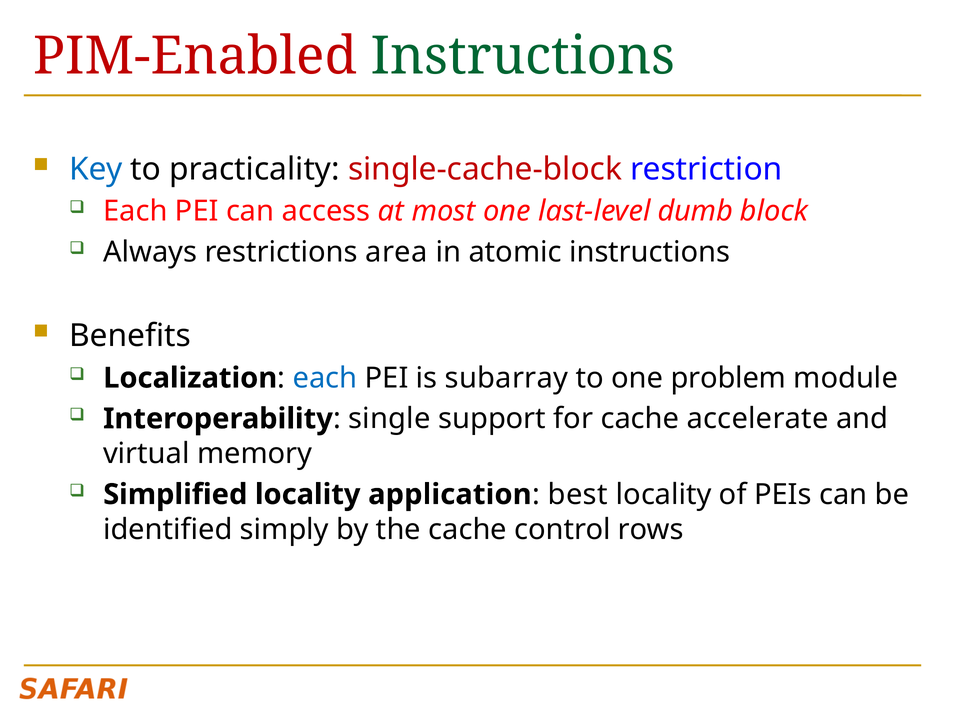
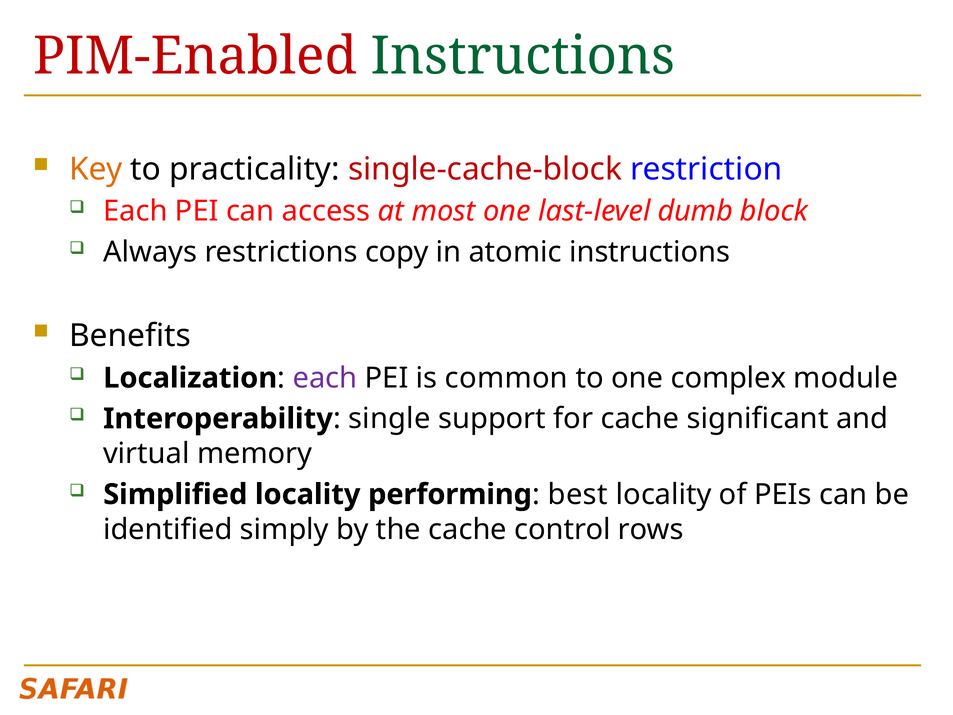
Key colour: blue -> orange (96, 169)
area: area -> copy (397, 252)
each colour: blue -> purple (325, 378)
subarray: subarray -> common (506, 378)
problem: problem -> complex (728, 378)
accelerate: accelerate -> significant (758, 419)
application: application -> performing (450, 494)
